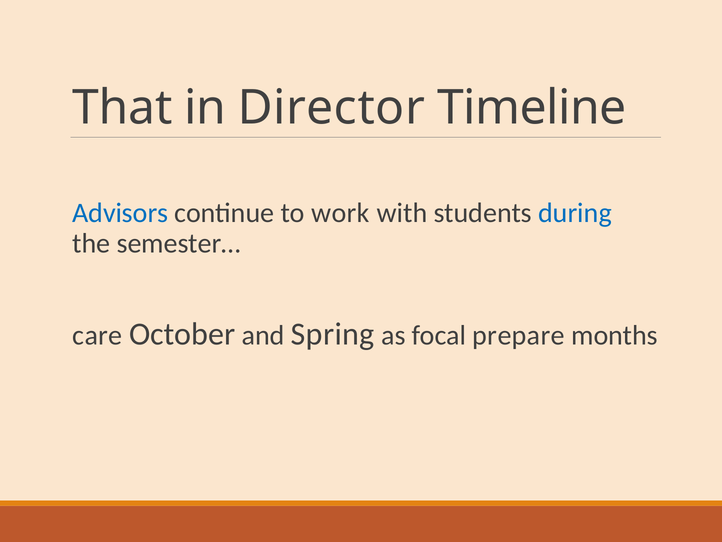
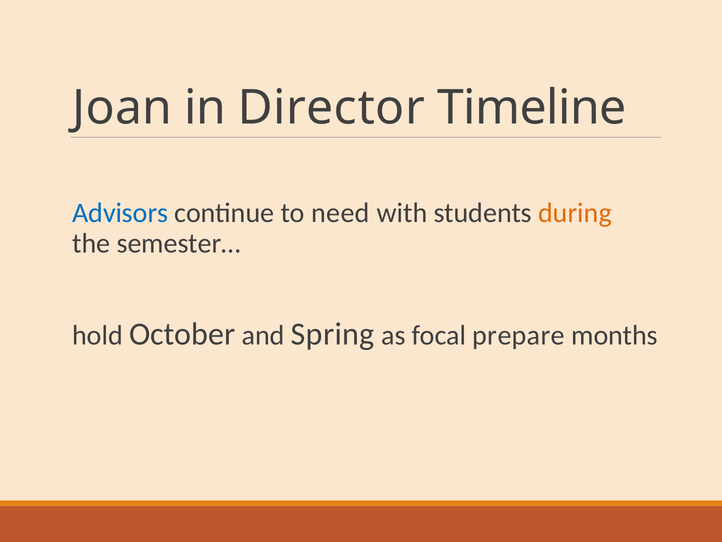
That: That -> Joan (122, 108)
work: work -> need (341, 213)
during colour: blue -> orange (575, 213)
care: care -> hold (98, 335)
